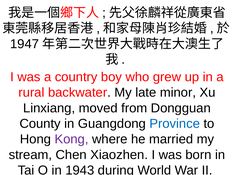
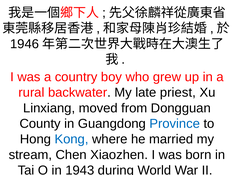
1947: 1947 -> 1946 (25, 44)
minor: minor -> priest (178, 93)
Kong colour: purple -> blue (72, 140)
